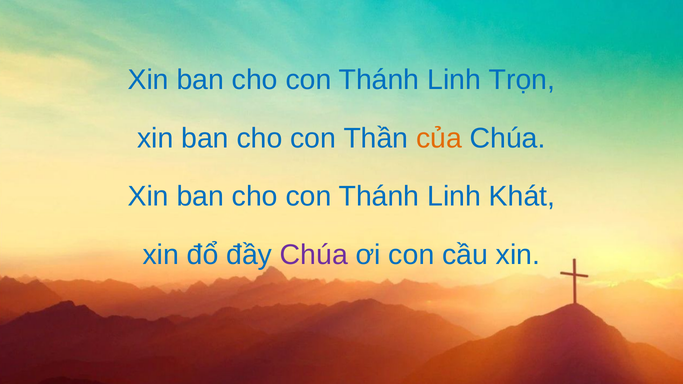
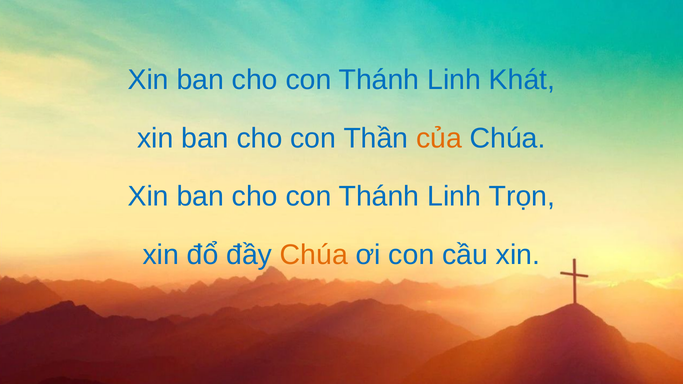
Trọn: Trọn -> Khát (522, 80)
Khát: Khát -> Trọn (522, 197)
Chúa colour: purple -> orange (314, 255)
